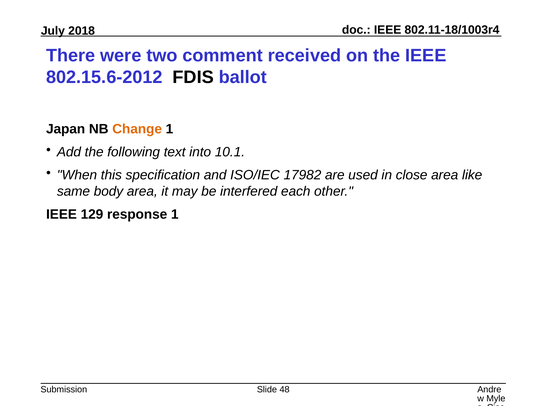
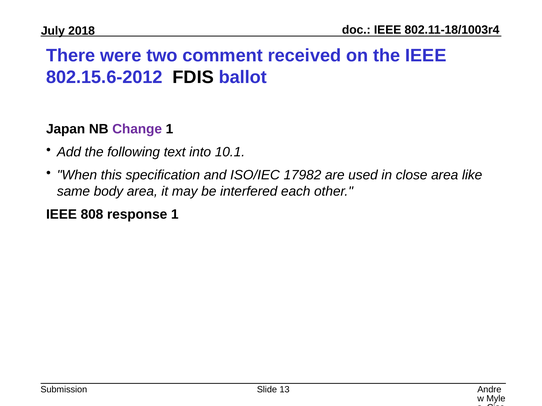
Change colour: orange -> purple (137, 129)
129: 129 -> 808 (92, 215)
48: 48 -> 13 (285, 390)
